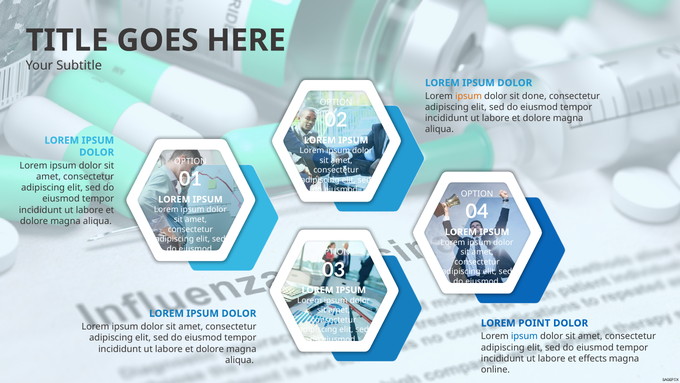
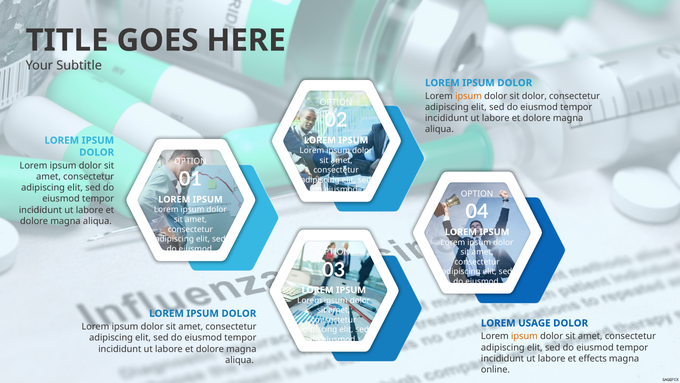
sit done: done -> dolor (534, 96)
POINT: POINT -> USAGE (534, 323)
ipsum colour: blue -> orange (524, 336)
